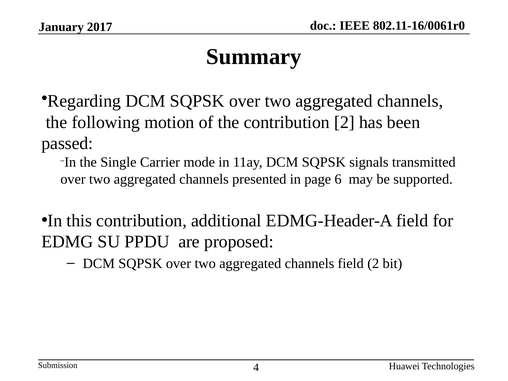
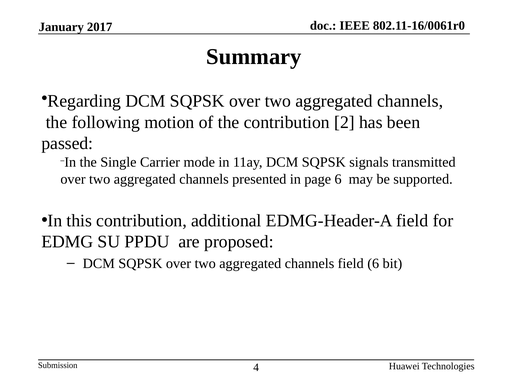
field 2: 2 -> 6 (373, 263)
